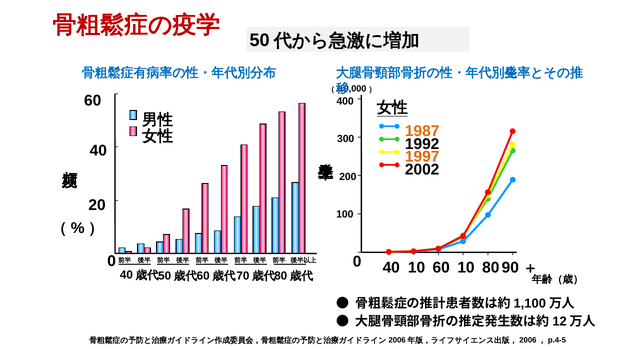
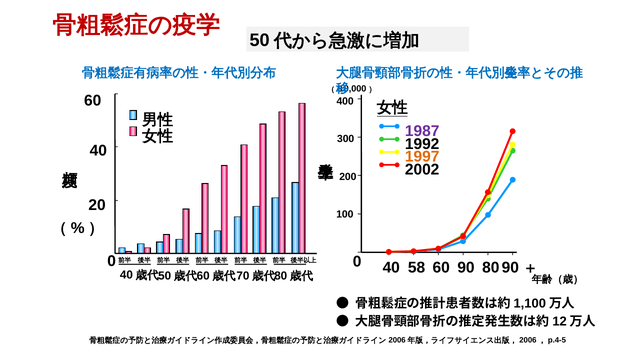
1987 colour: orange -> purple (422, 131)
40 10: 10 -> 58 (417, 268)
60 10: 10 -> 90 (466, 268)
